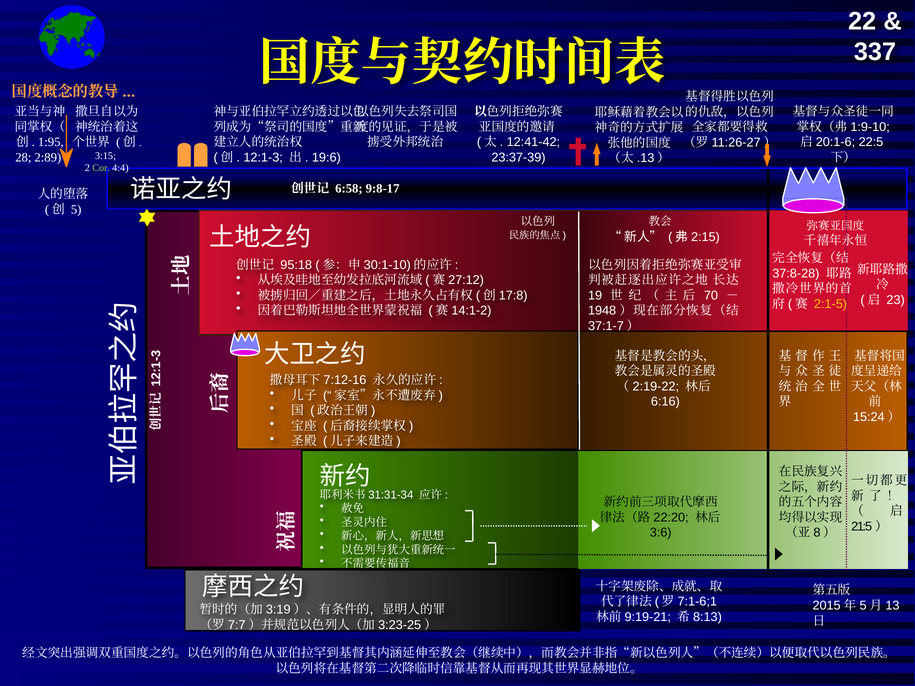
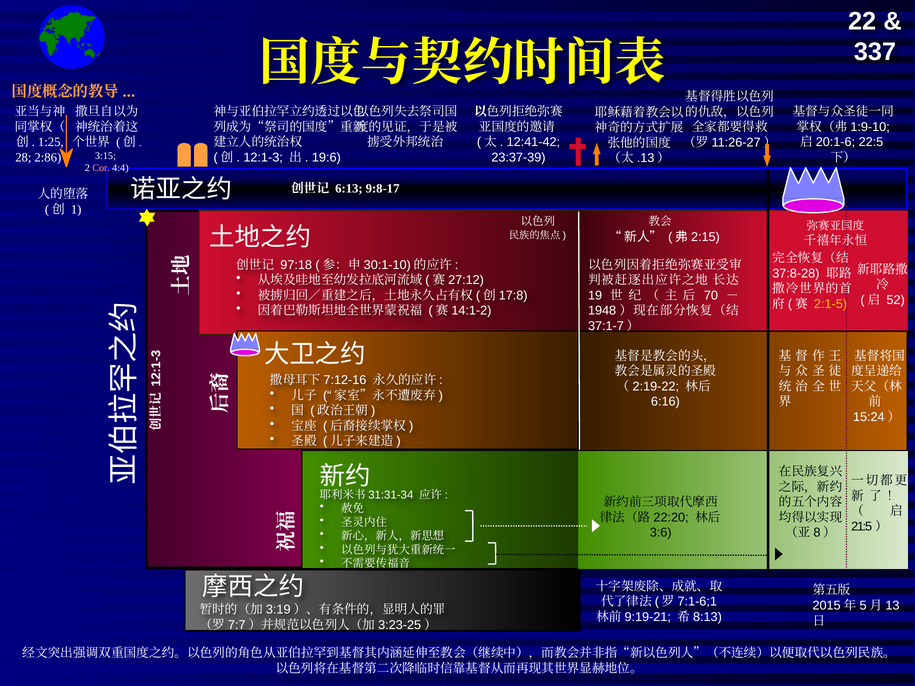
1:95: 1:95 -> 1:25 (51, 142)
2:89: 2:89 -> 2:86 (48, 158)
Cor colour: light green -> pink (101, 168)
6:58: 6:58 -> 6:13 (349, 189)
5: 5 -> 1 (76, 209)
95:18: 95:18 -> 97:18 (296, 265)
23: 23 -> 52 (896, 300)
